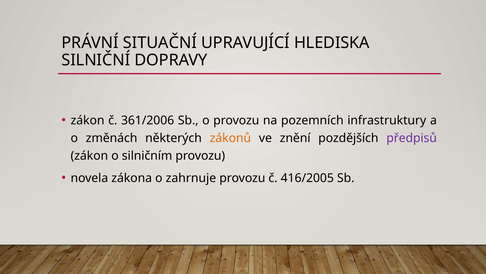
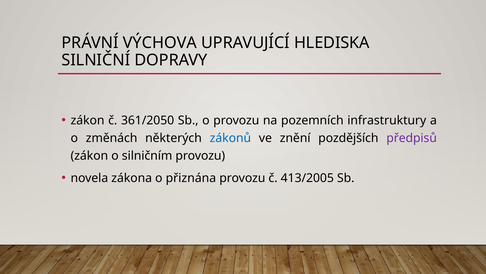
SITUAČNÍ: SITUAČNÍ -> VÝCHOVA (160, 43)
361/2006: 361/2006 -> 361/2050 (148, 120)
zákonů colour: orange -> blue (230, 138)
zahrnuje: zahrnuje -> přiznána (191, 178)
416/2005: 416/2005 -> 413/2005 (307, 178)
